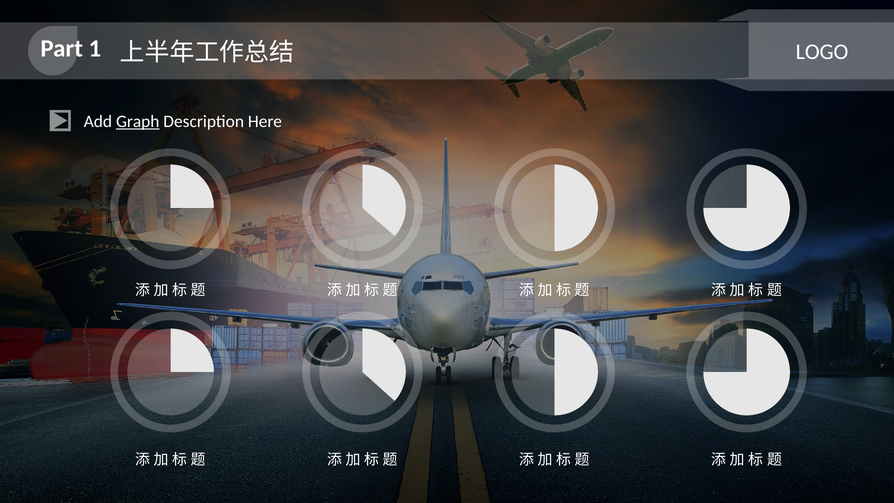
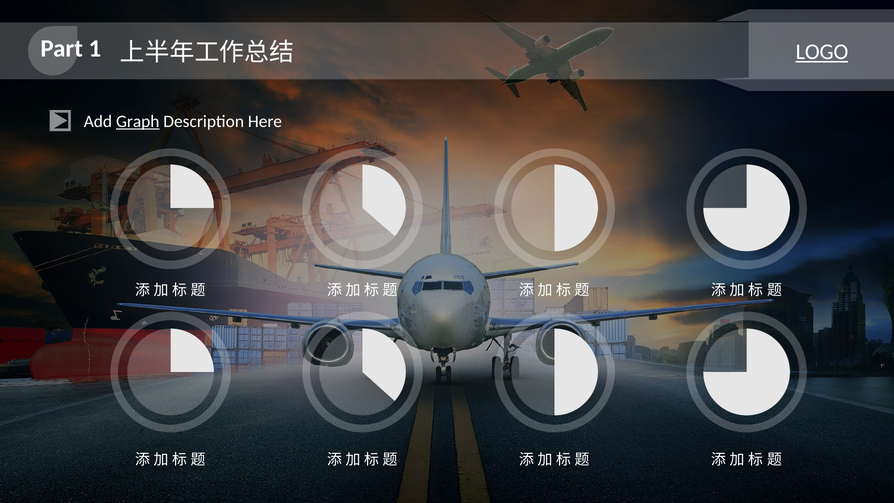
LOGO underline: none -> present (822, 52)
